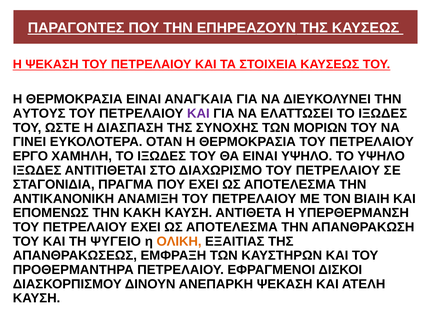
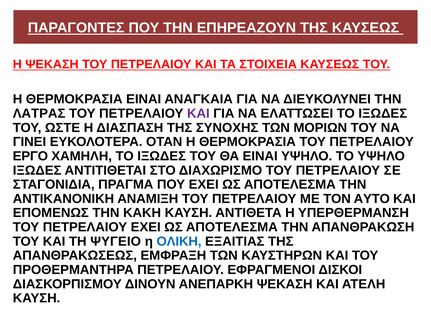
ΑΥΤΟΥΣ: ΑΥΤΟΥΣ -> ΛΑΤΡΑΣ (39, 114)
ΒΙΑΙΗ: ΒΙΑΙΗ -> ΑΥΤΟ (372, 199)
ΟΛΙΚΗ colour: orange -> blue (179, 242)
